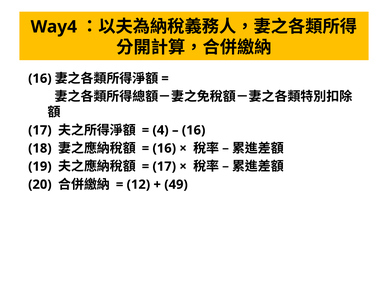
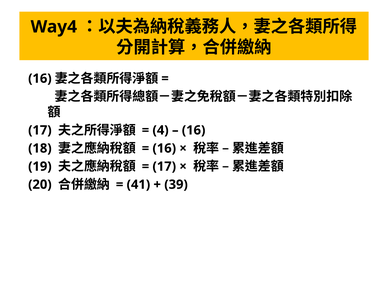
12: 12 -> 41 (138, 185)
49: 49 -> 39 (176, 185)
